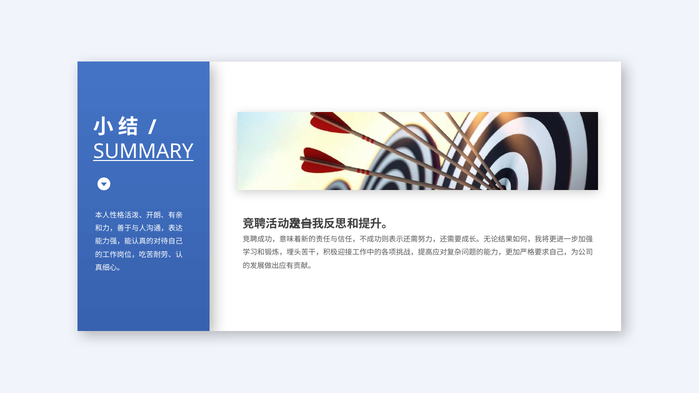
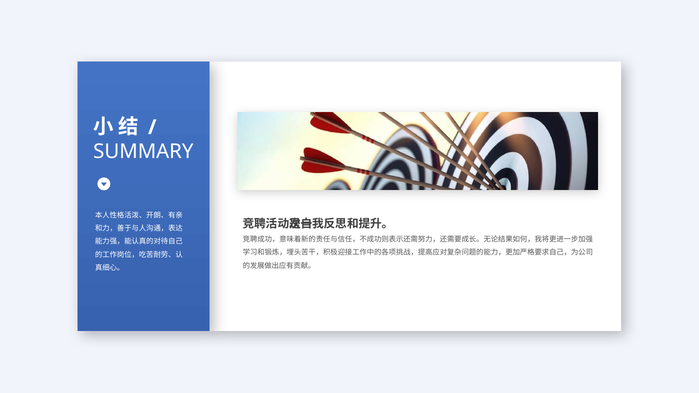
SUMMARY underline: present -> none (143, 152)
